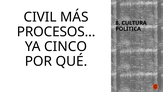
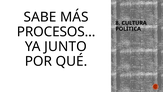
CIVIL: CIVIL -> SABE (40, 17)
CINCO: CINCO -> JUNTO (66, 46)
